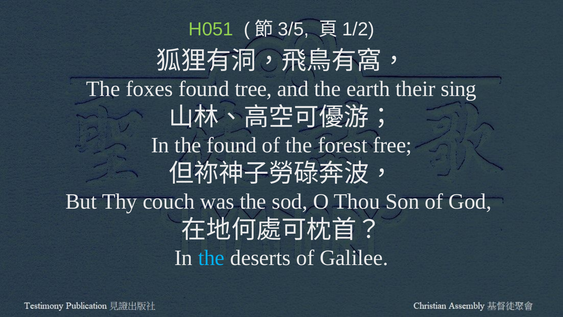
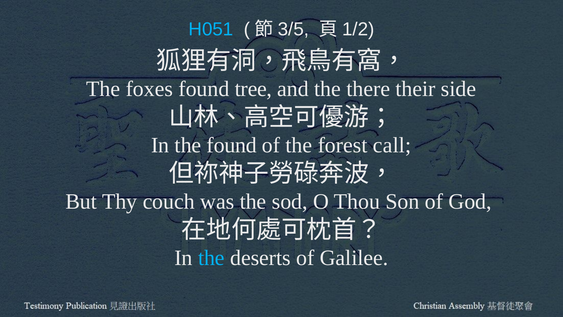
H051 colour: light green -> light blue (211, 29)
earth: earth -> there (368, 89)
sing: sing -> side (459, 89)
free: free -> call (392, 145)
